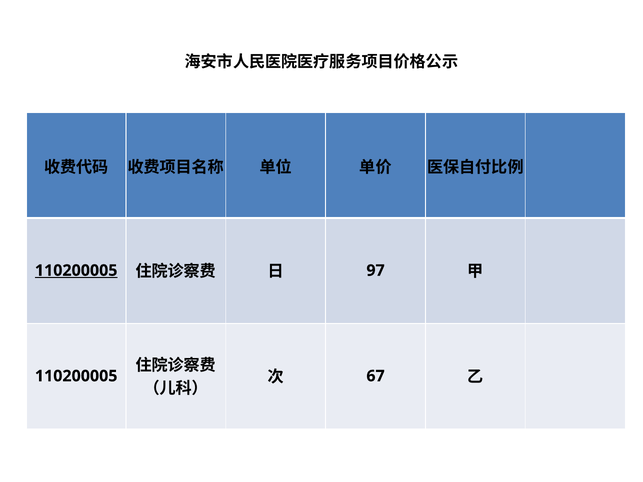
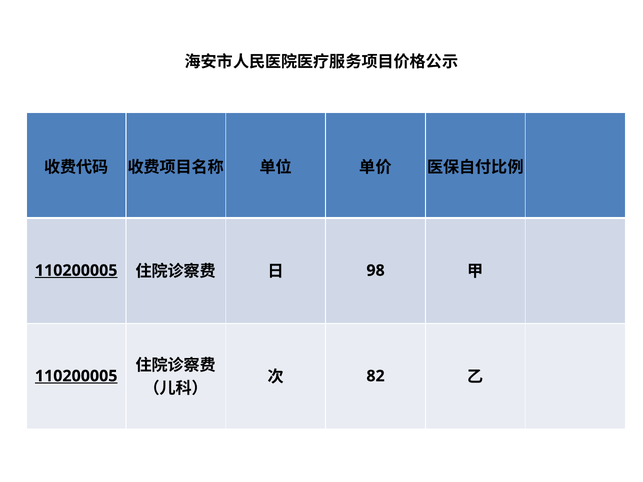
97: 97 -> 98 (376, 271)
67: 67 -> 82 (376, 376)
110200005 underline: none -> present (76, 376)
